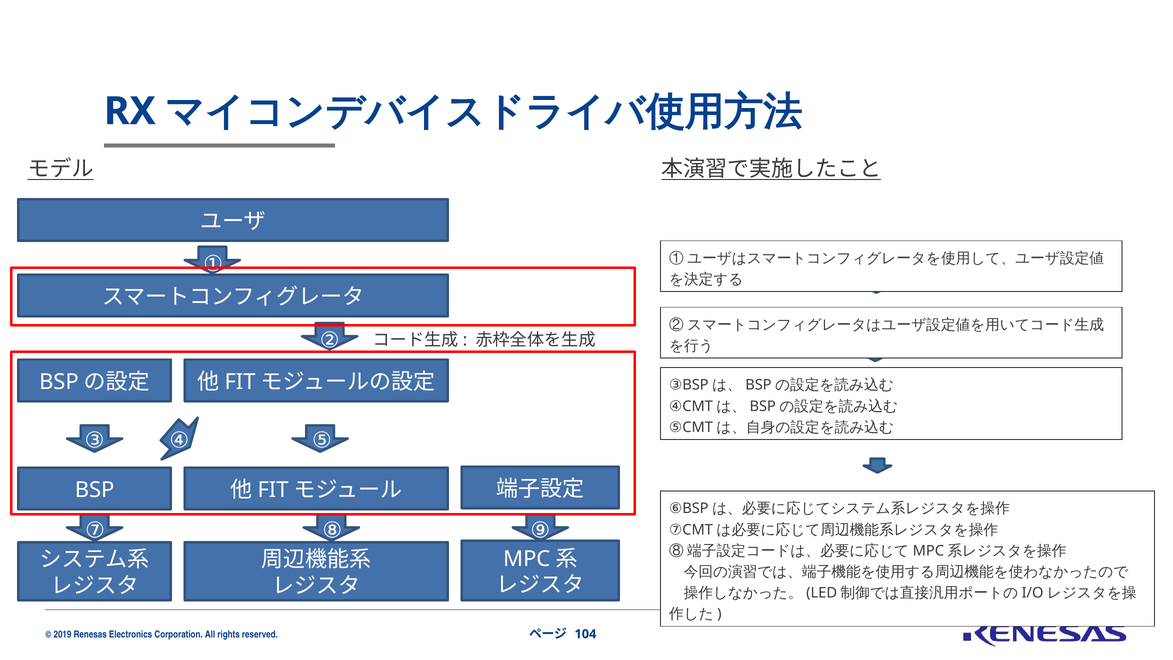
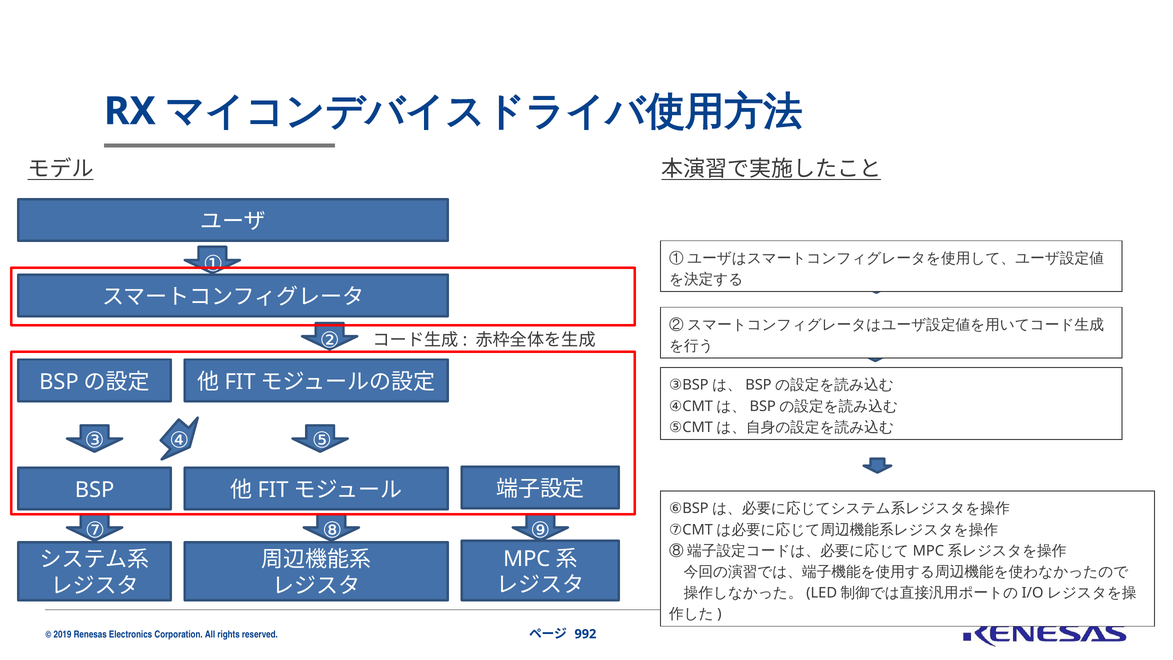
104: 104 -> 992 (585, 634)
